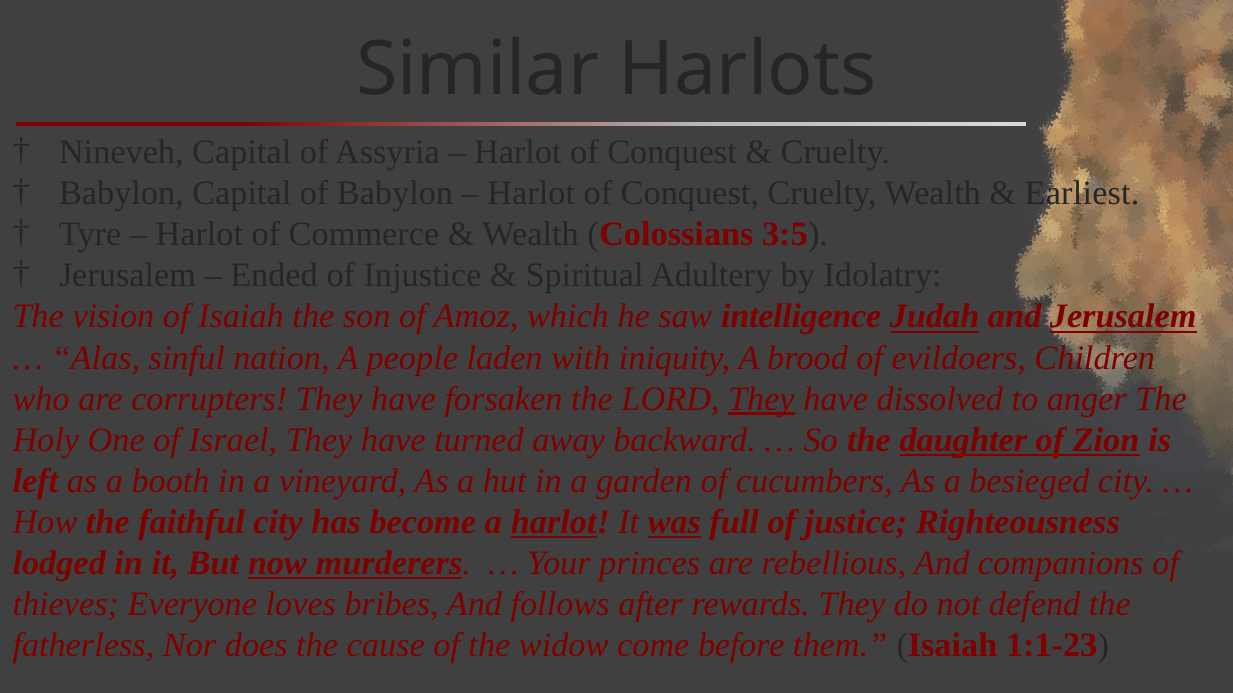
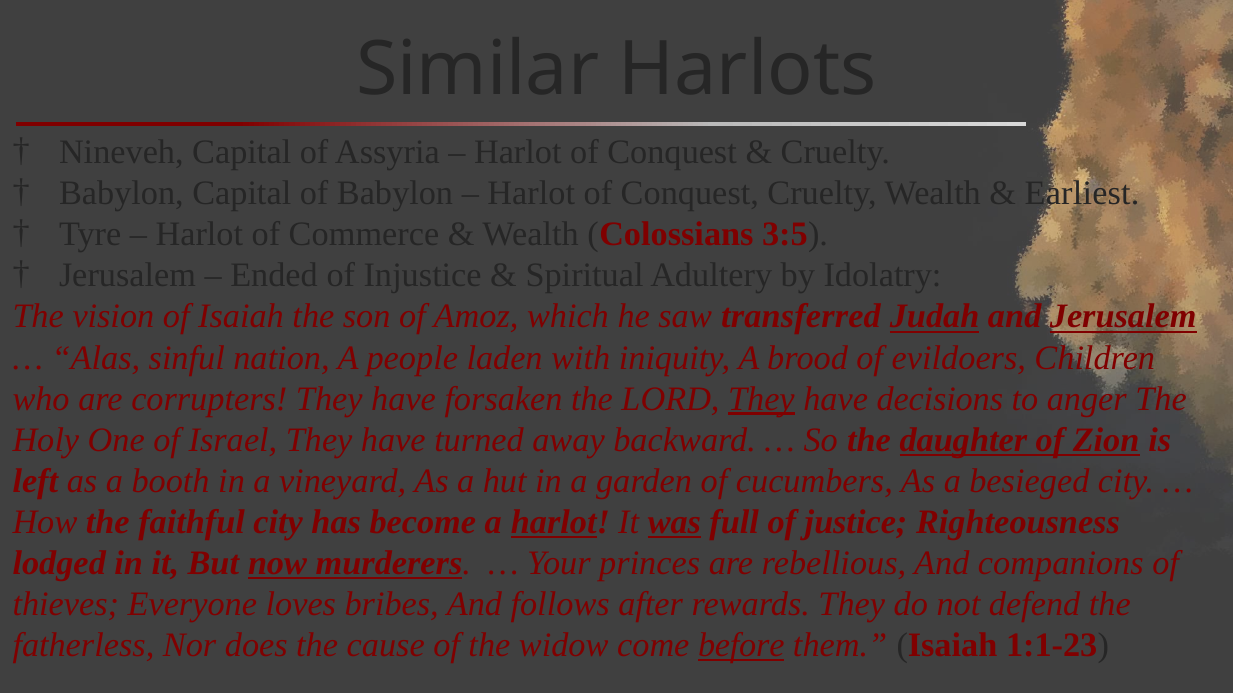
intelligence: intelligence -> transferred (801, 317)
dissolved: dissolved -> decisions (940, 399)
before underline: none -> present (741, 646)
